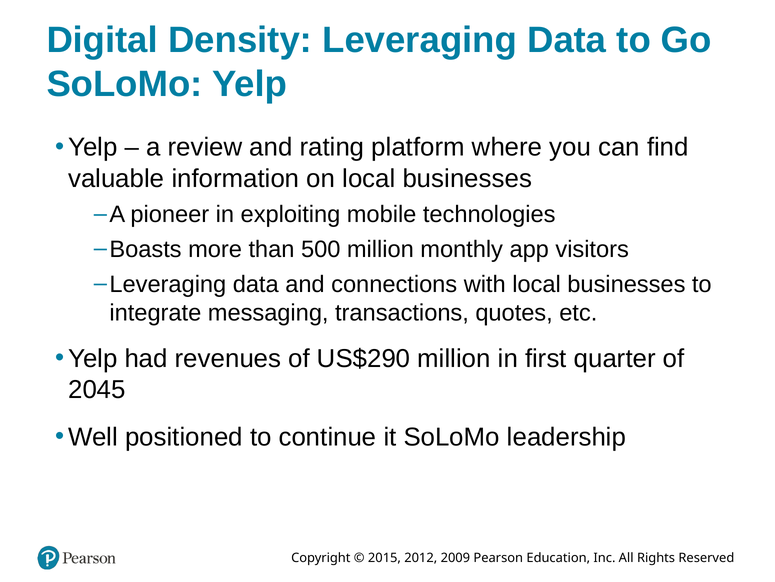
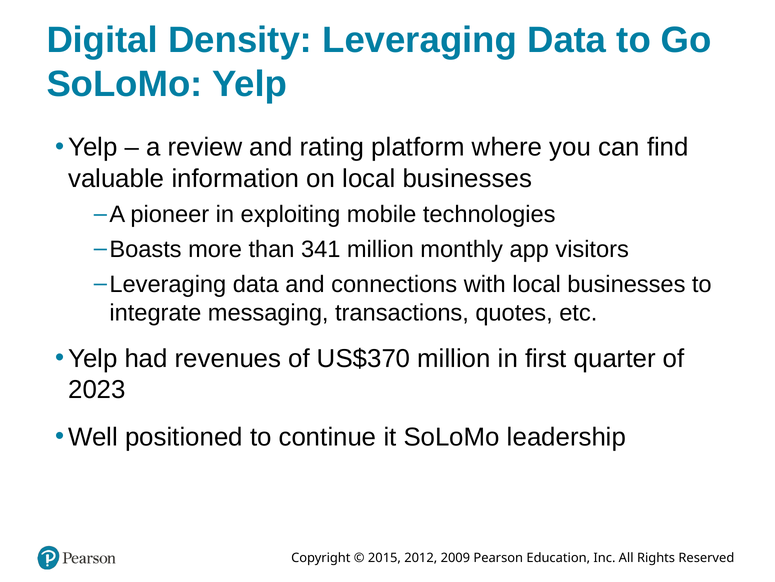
500: 500 -> 341 (321, 249)
US$290: US$290 -> US$370 (364, 358)
2045: 2045 -> 2023 (97, 389)
